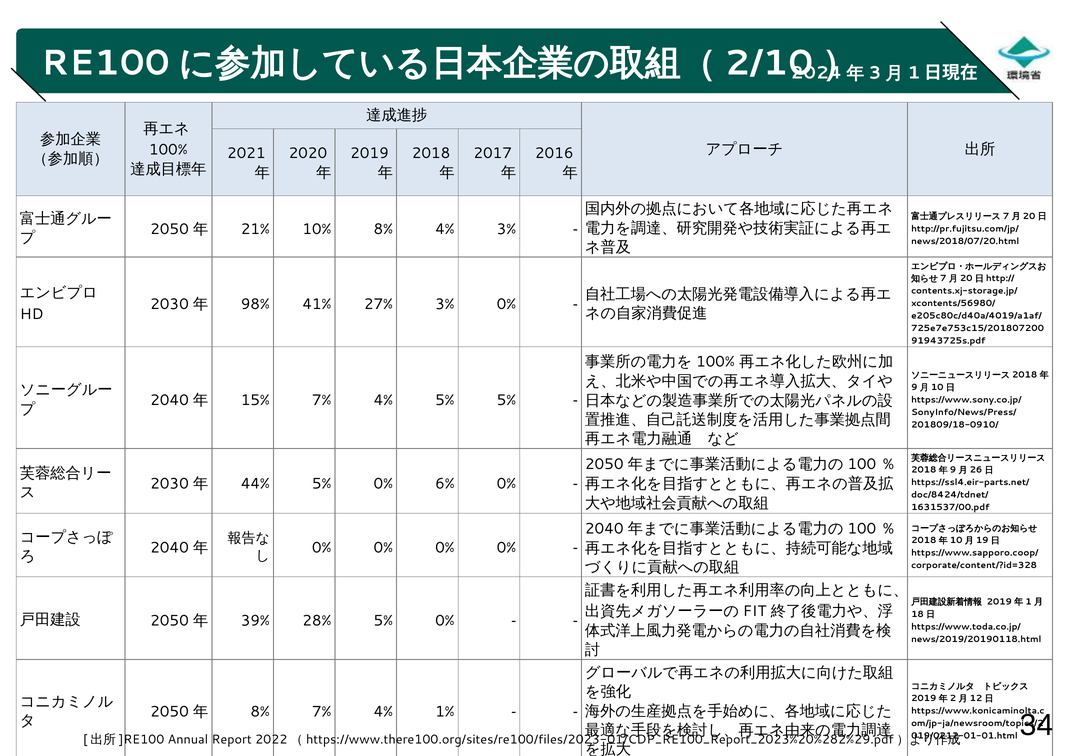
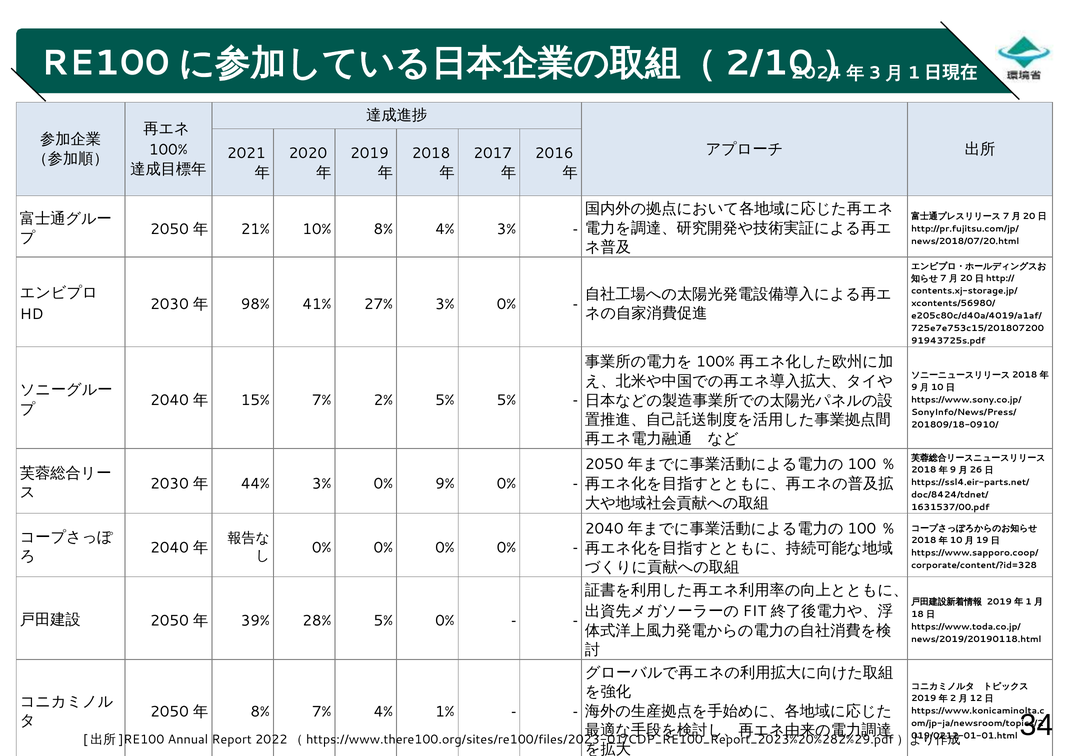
15% 7% 4%: 4% -> 2% (383, 400)
44% 5%: 5% -> 3% (322, 483)
0% 6%: 6% -> 9% (445, 483)
